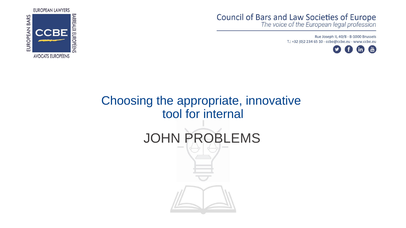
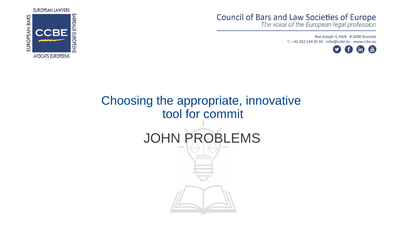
internal: internal -> commit (223, 114)
